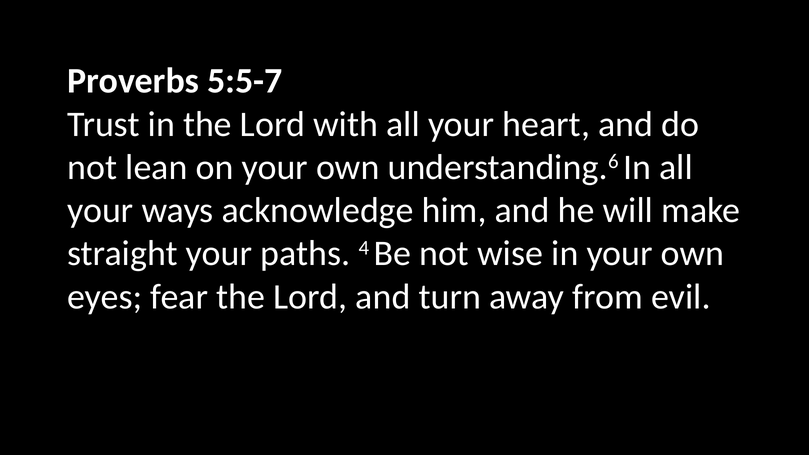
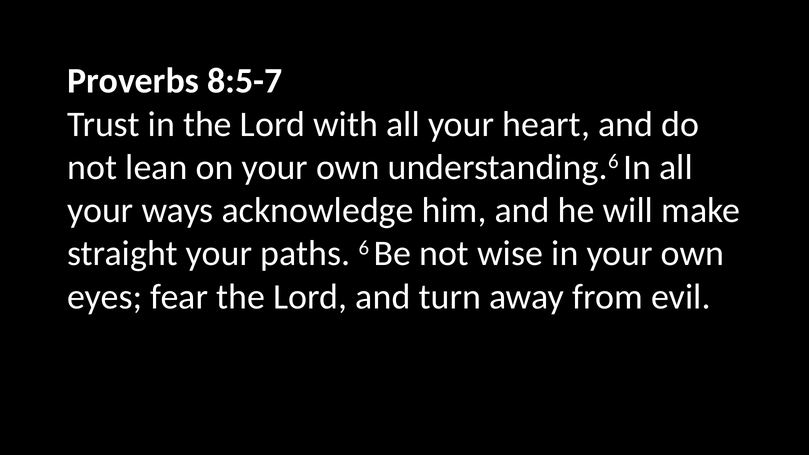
5:5-7: 5:5-7 -> 8:5-7 (245, 81)
4: 4 -> 6 (364, 248)
